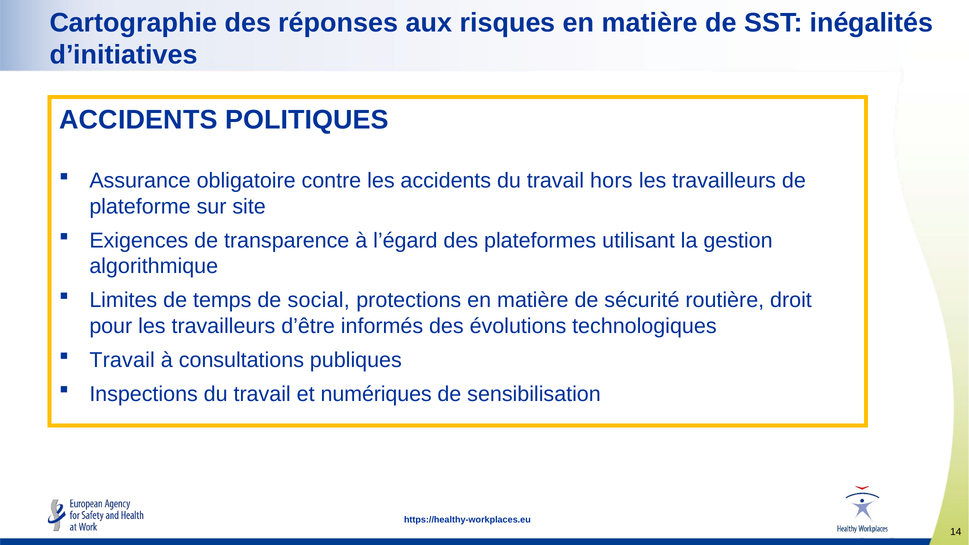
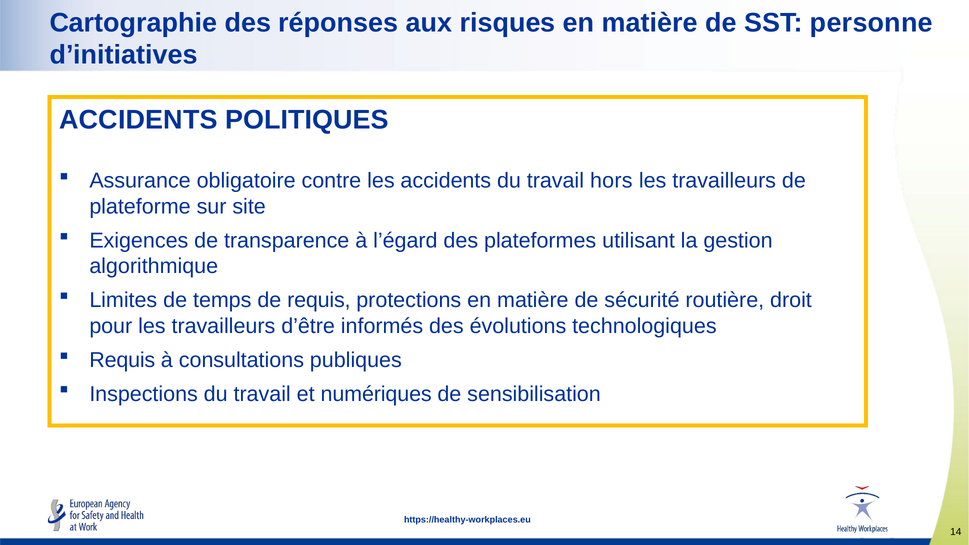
inégalités: inégalités -> personne (871, 23)
de social: social -> requis (319, 300)
Travail: Travail -> Requis (122, 360)
